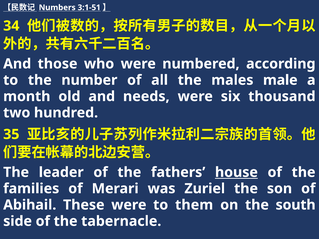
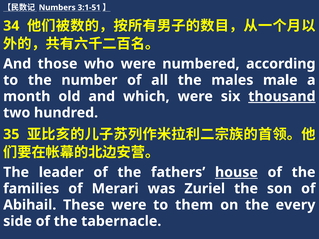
needs: needs -> which (146, 97)
thousand underline: none -> present (282, 97)
south: south -> every (295, 205)
